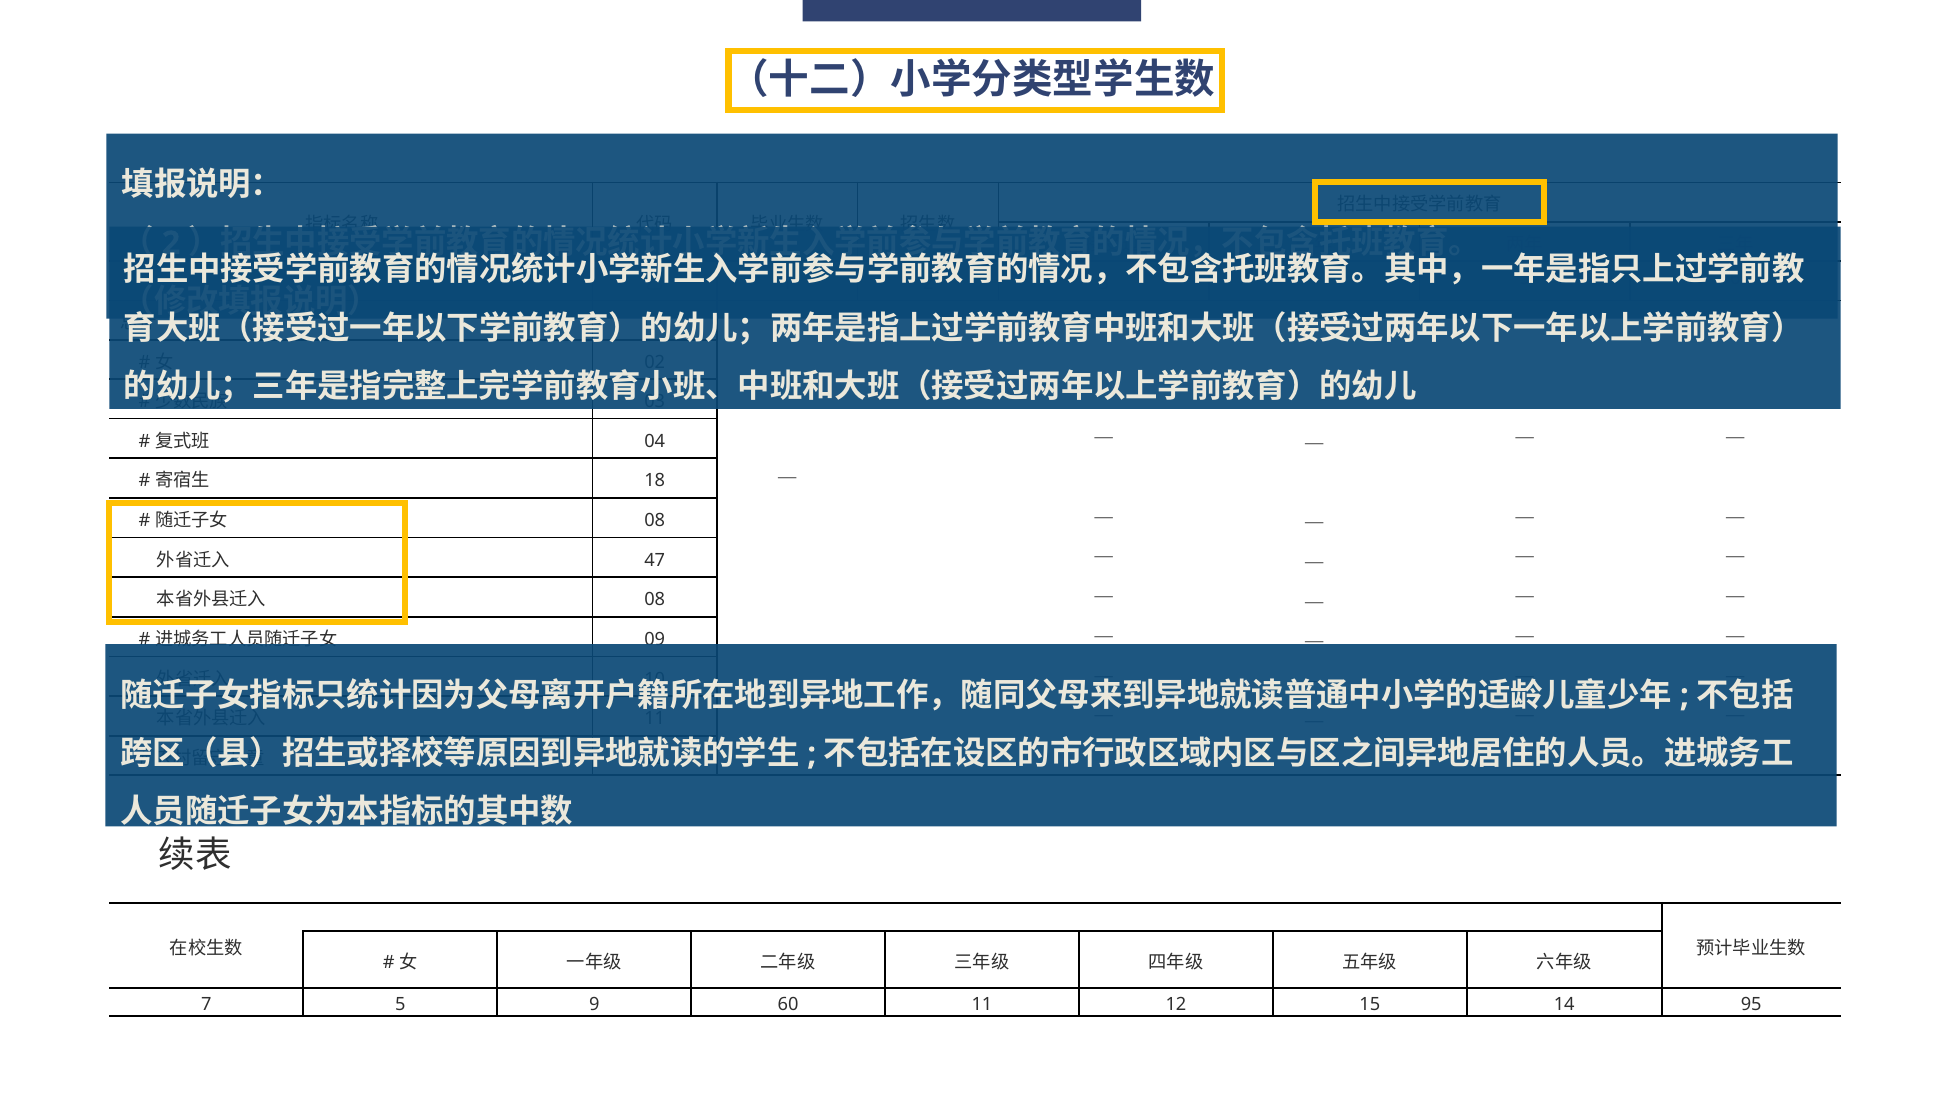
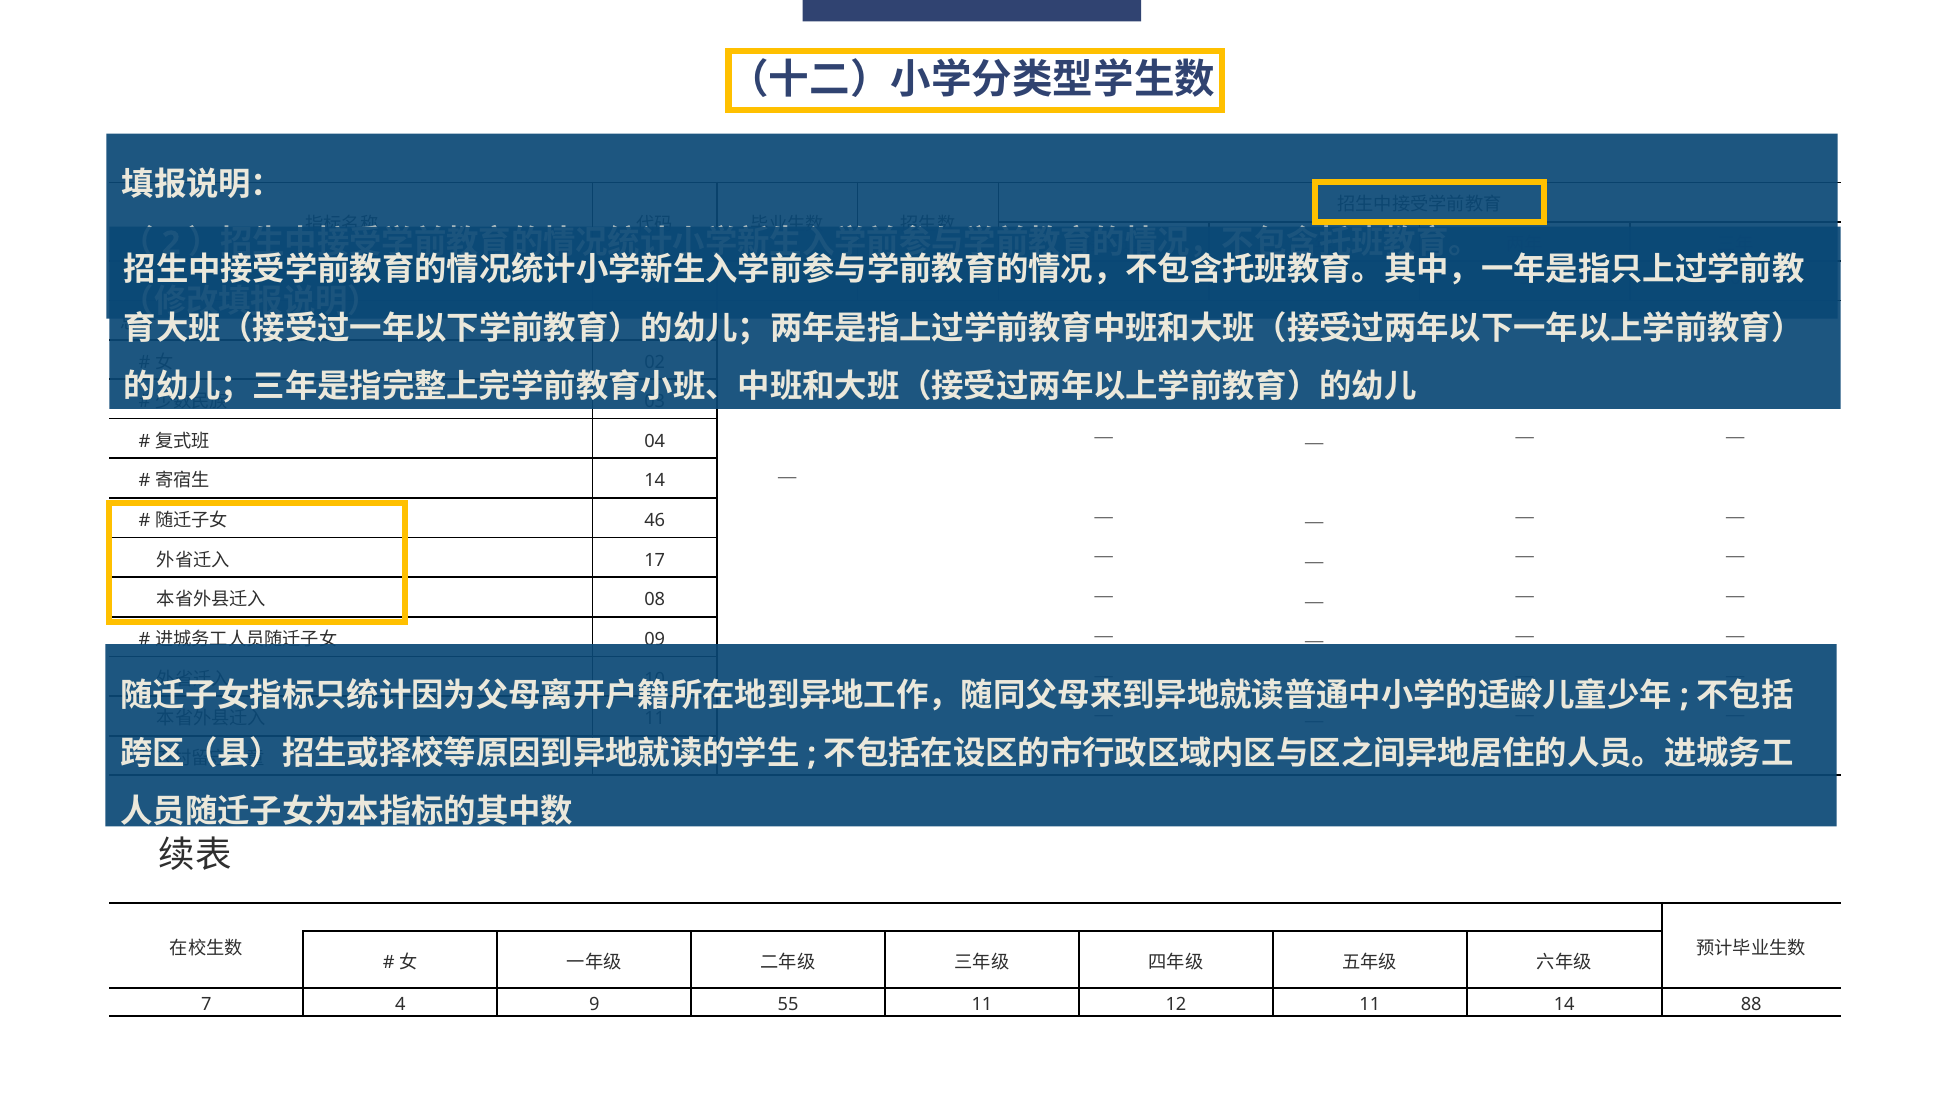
18: 18 -> 14 (655, 481)
08: 08 -> 46 (655, 520)
47: 47 -> 17 (655, 560)
7 5: 5 -> 4 (400, 1004)
60: 60 -> 55 (788, 1004)
12 15: 15 -> 11 (1370, 1004)
95: 95 -> 88 (1751, 1004)
